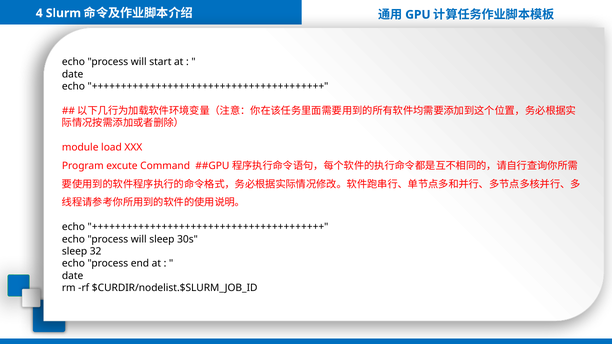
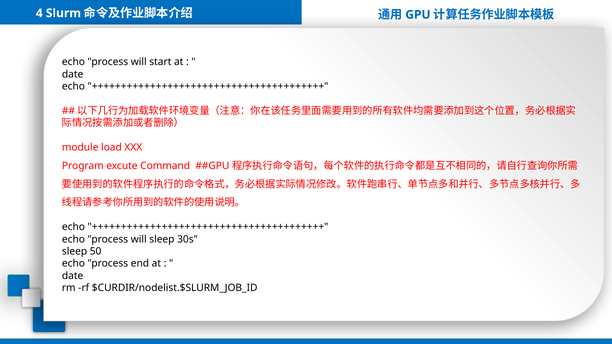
32: 32 -> 50 (96, 252)
